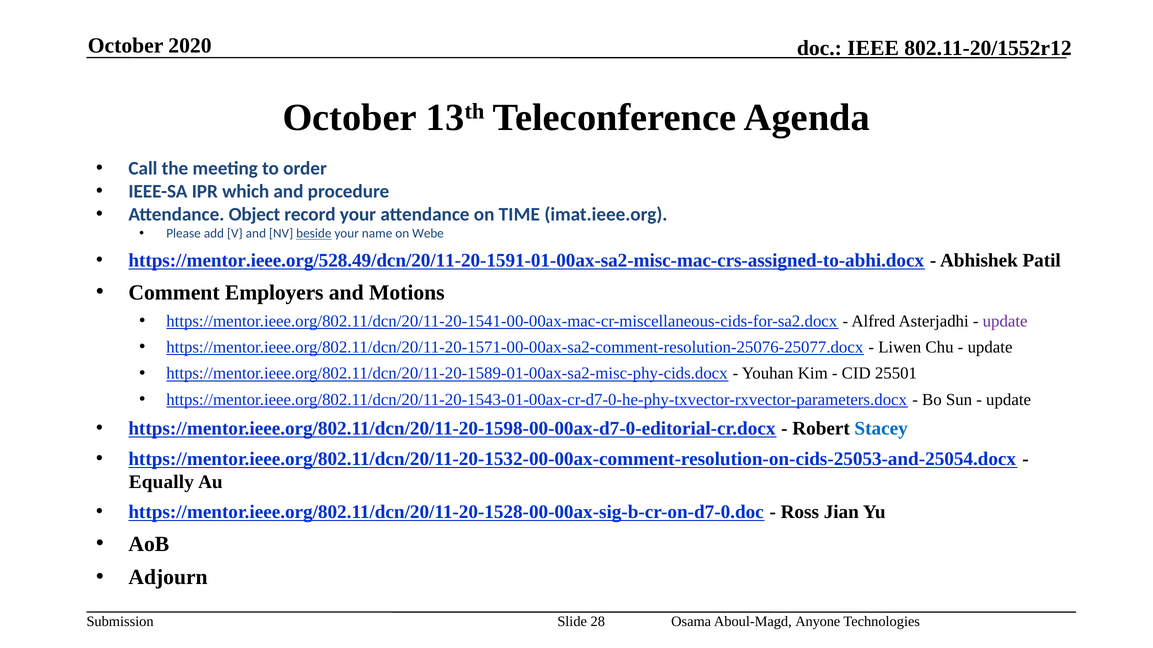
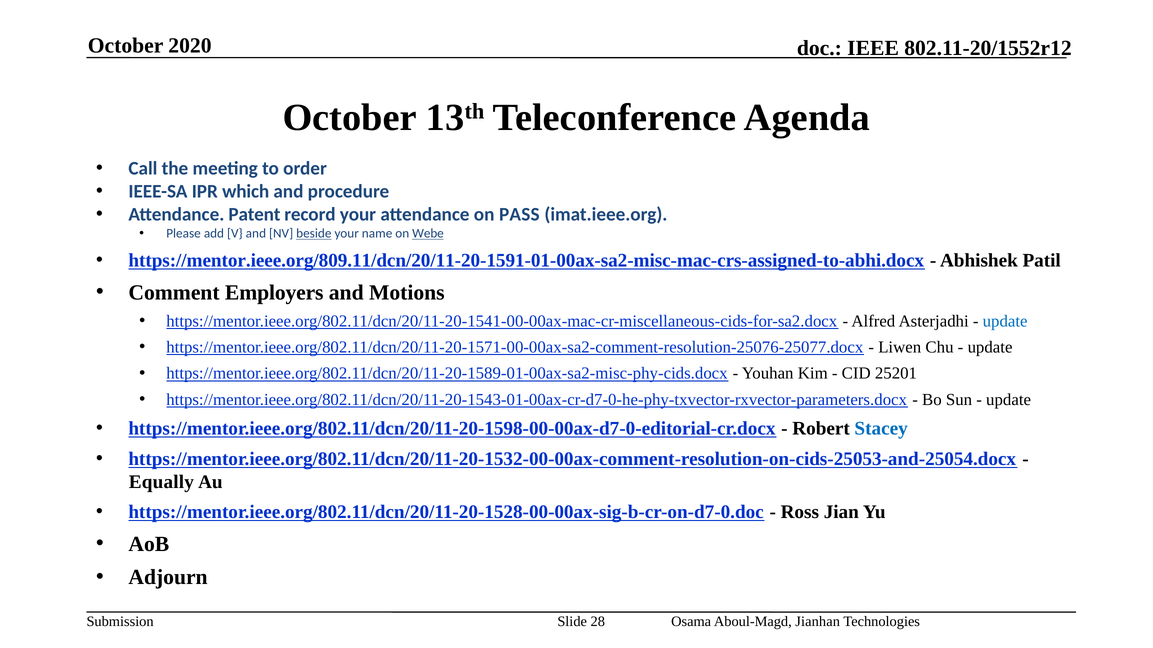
Object: Object -> Patent (254, 215)
TIME: TIME -> PASS (519, 215)
Webe underline: none -> present (428, 234)
https://mentor.ieee.org/528.49/dcn/20/11-20-1591-01-00ax-sa2-misc-mac-crs-assigned-to-abhi.docx: https://mentor.ieee.org/528.49/dcn/20/11-20-1591-01-00ax-sa2-misc-mac-crs-assigned-to-abhi.docx -> https://mentor.ieee.org/809.11/dcn/20/11-20-1591-01-00ax-sa2-misc-mac-crs-assigned-to-abhi.docx (526, 261)
update colour: purple -> blue (1005, 321)
25501: 25501 -> 25201 (896, 374)
Anyone: Anyone -> Jianhan (818, 622)
